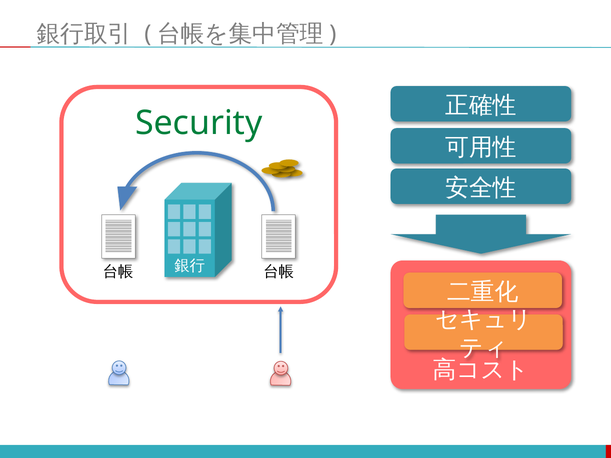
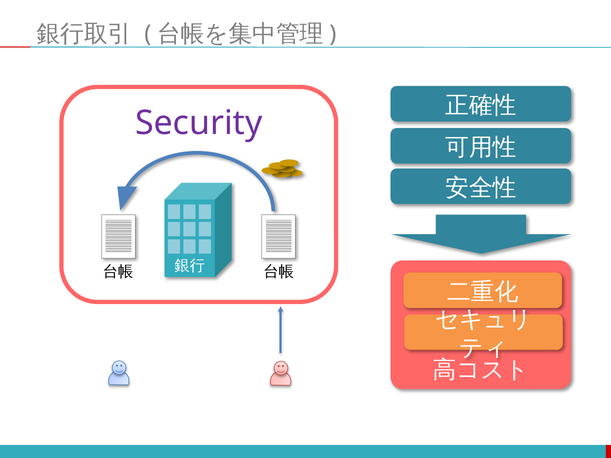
Security colour: green -> purple (199, 123)
